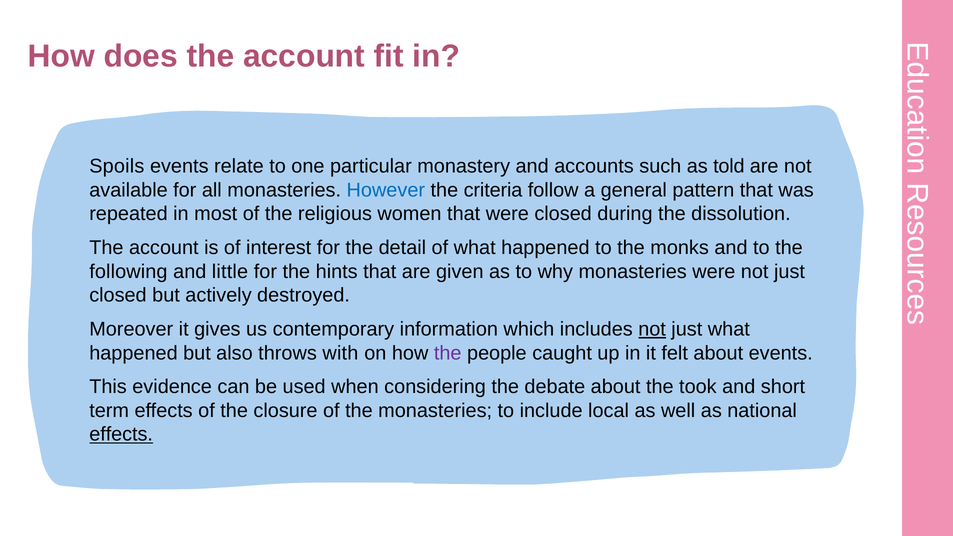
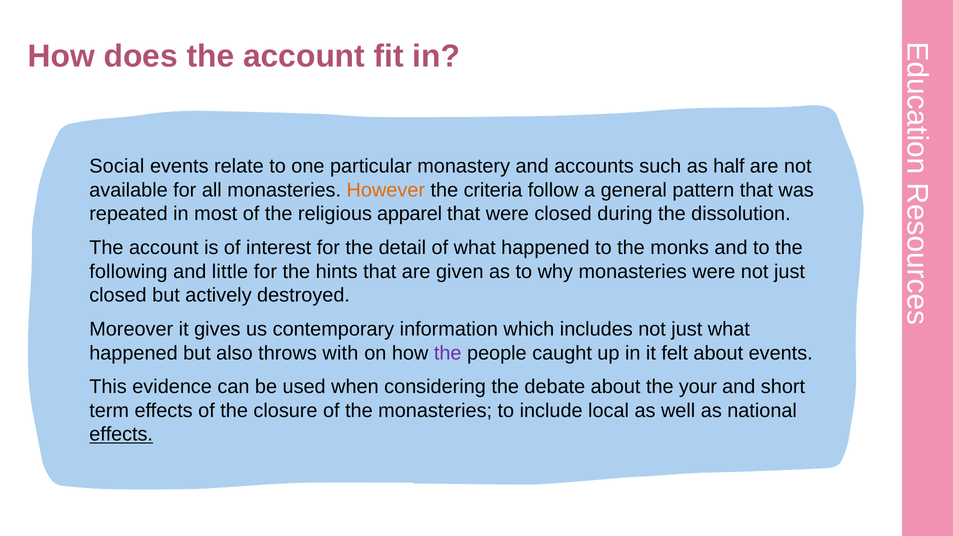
Spoils: Spoils -> Social (117, 166)
told: told -> half (729, 166)
However colour: blue -> orange (386, 190)
women: women -> apparel (410, 214)
not underline: present -> none (652, 329)
took: took -> your (698, 387)
